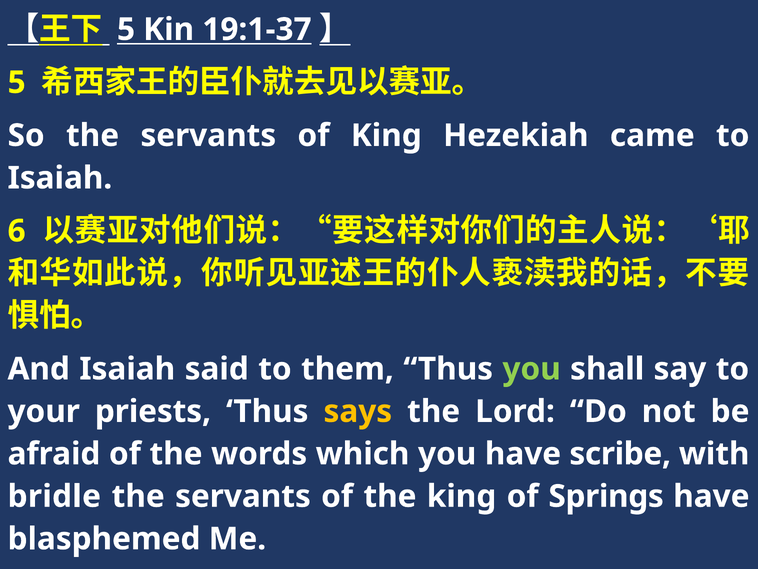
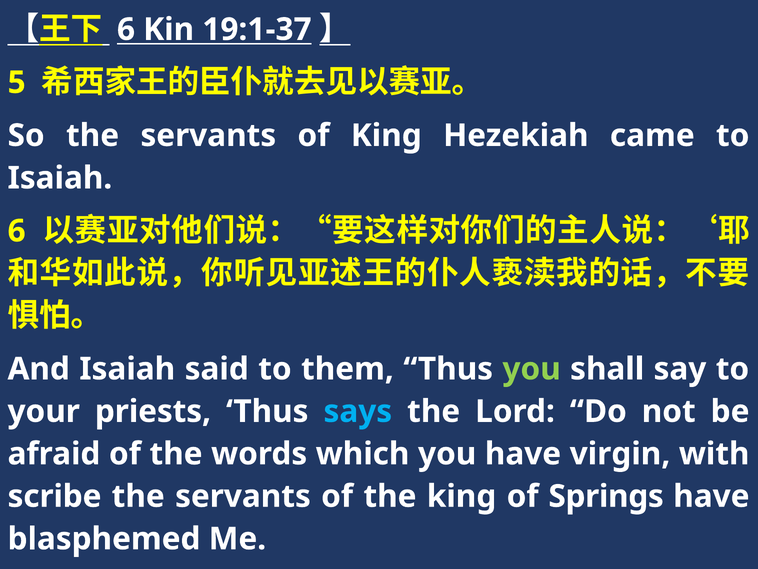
5: 5 -> 6 (126, 29)
says colour: yellow -> light blue (358, 411)
scribe: scribe -> virgin (620, 454)
bridle: bridle -> scribe (55, 496)
